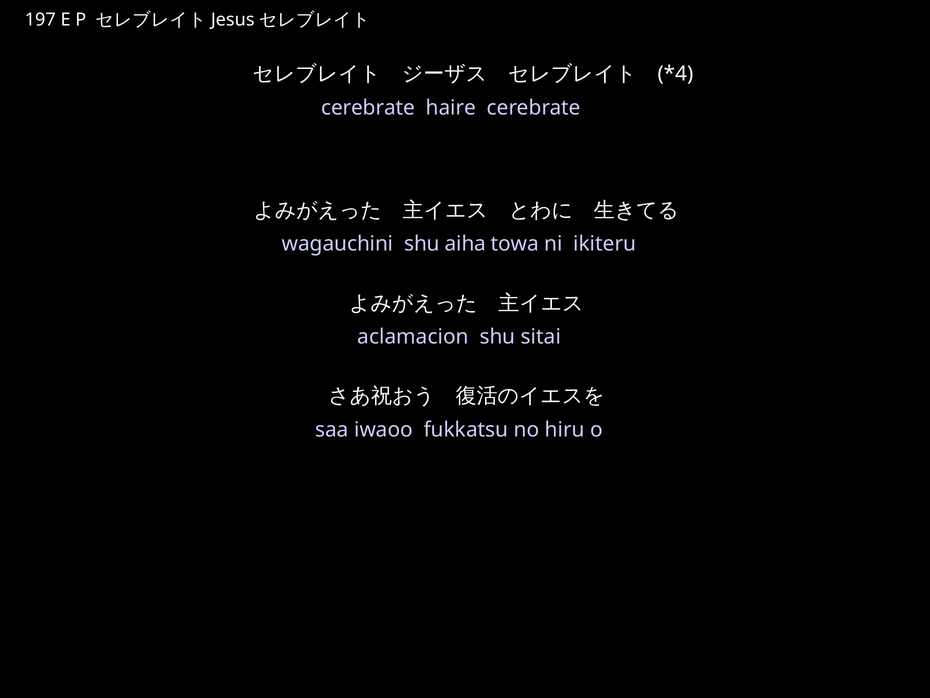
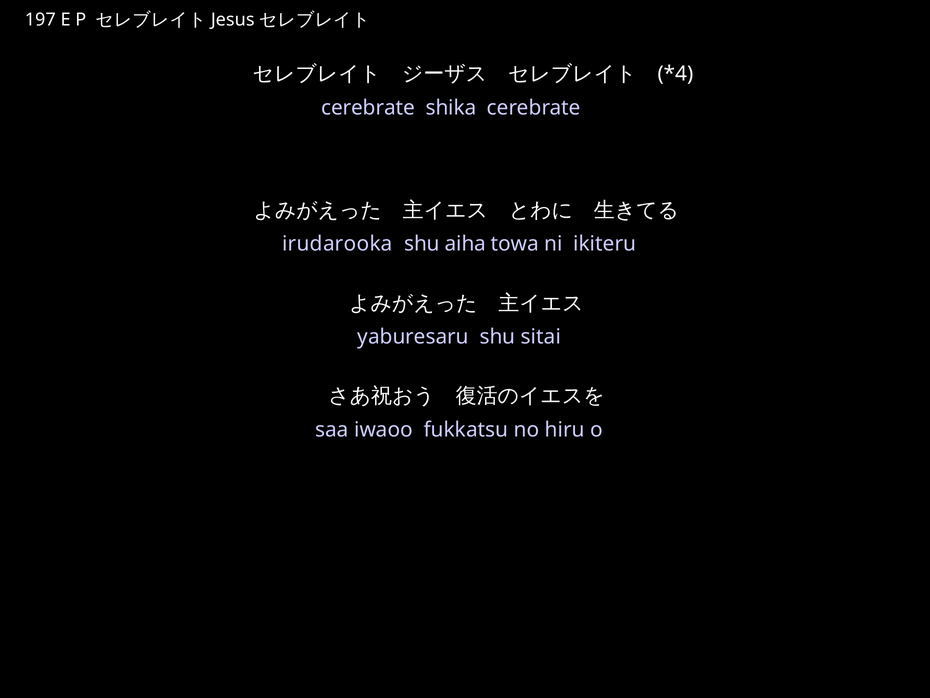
haire: haire -> shika (451, 108)
wagauchini: wagauchini -> irudarooka (337, 244)
aclamacion: aclamacion -> yaburesaru (413, 337)
